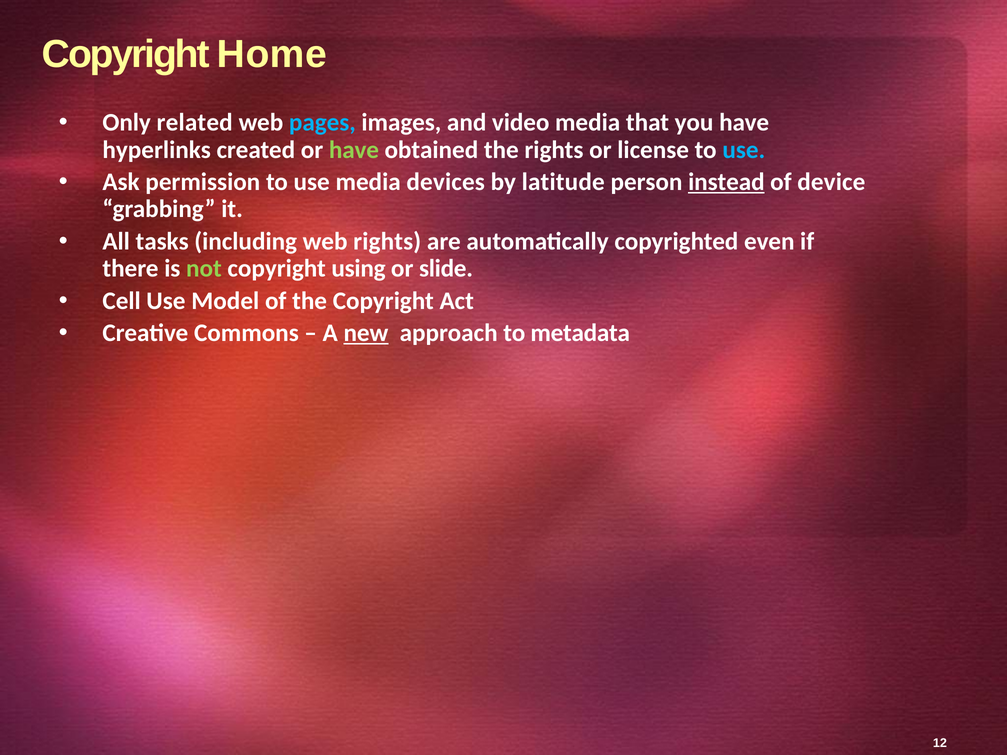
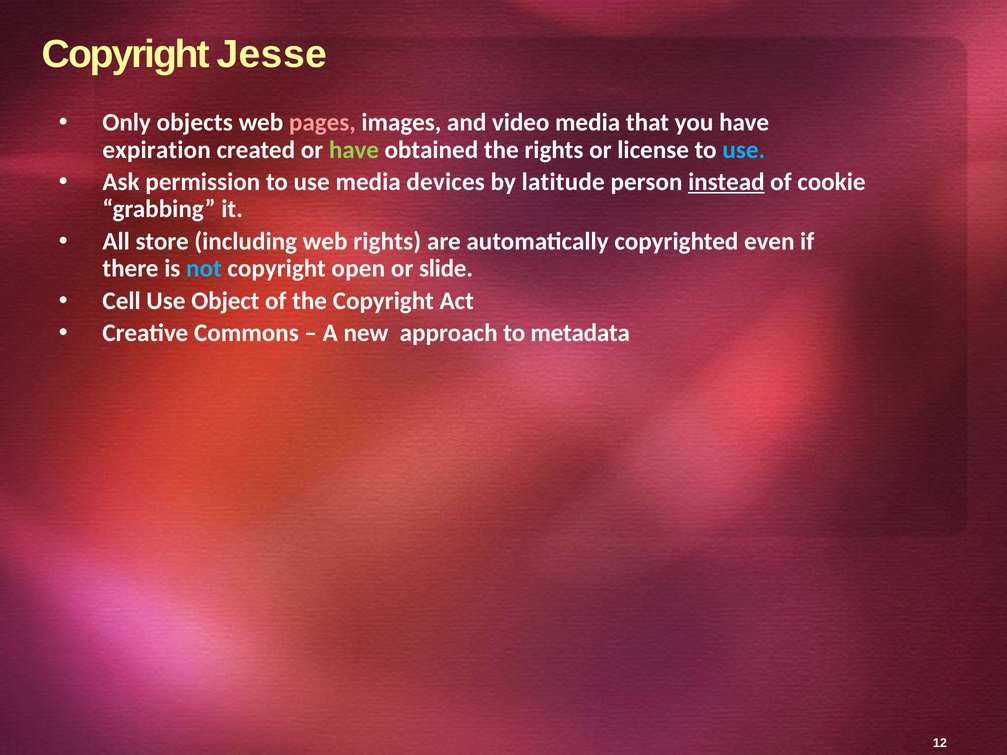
Home: Home -> Jesse (272, 55)
related: related -> objects (195, 123)
pages colour: light blue -> pink (322, 123)
hyperlinks: hyperlinks -> expiration (157, 150)
device: device -> cookie (831, 182)
tasks: tasks -> store (162, 241)
not colour: light green -> light blue (204, 269)
using: using -> open (358, 269)
Model: Model -> Object (225, 301)
new underline: present -> none (366, 333)
